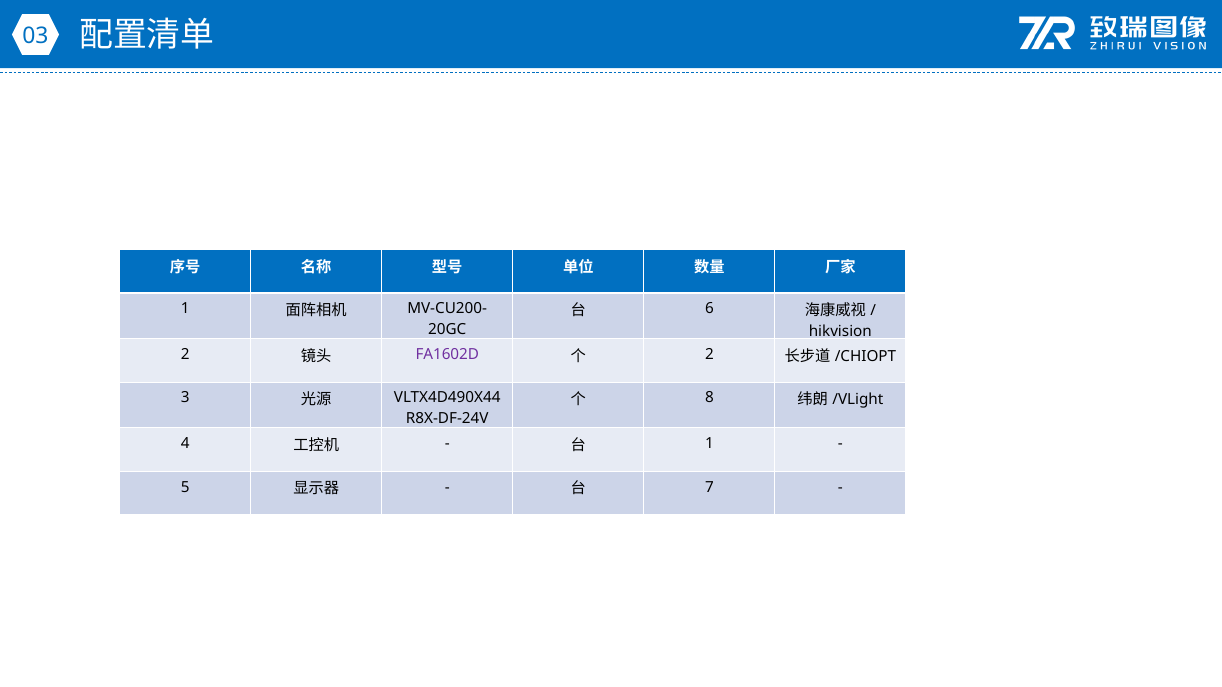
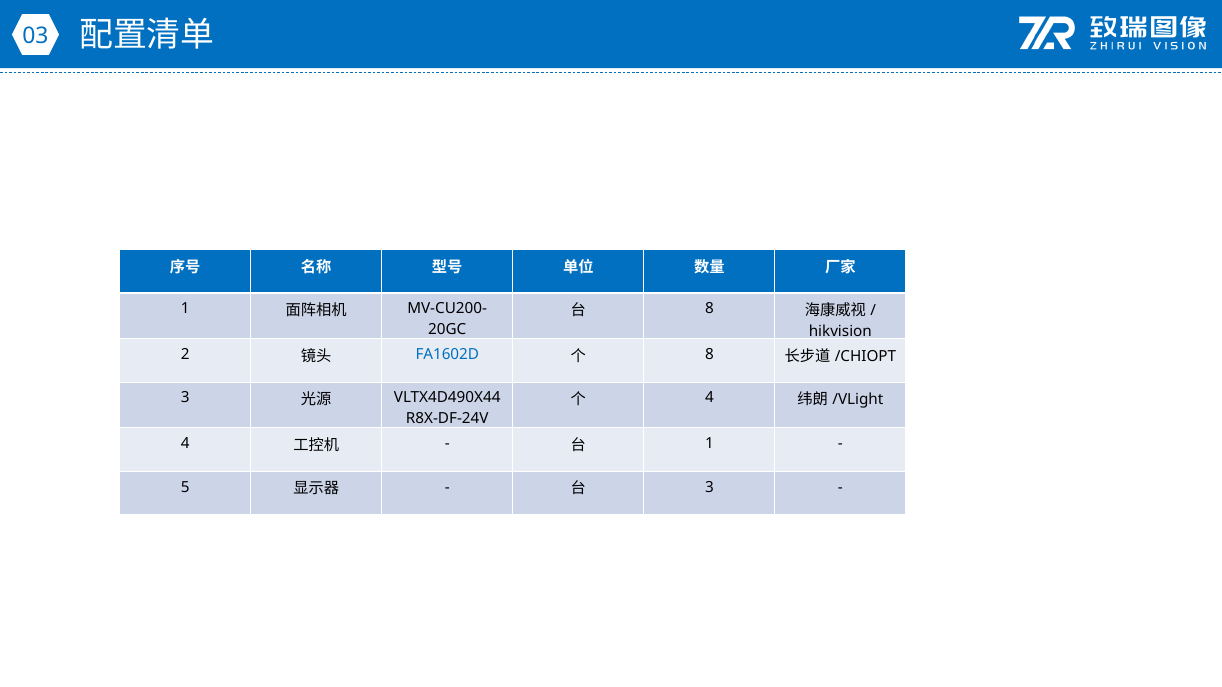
6: 6 -> 8 (709, 309)
FA1602D colour: purple -> blue (447, 355)
2: 2 -> 8 (709, 355)
8: 8 -> 4 (709, 398)
7: 7 -> 3 (709, 487)
